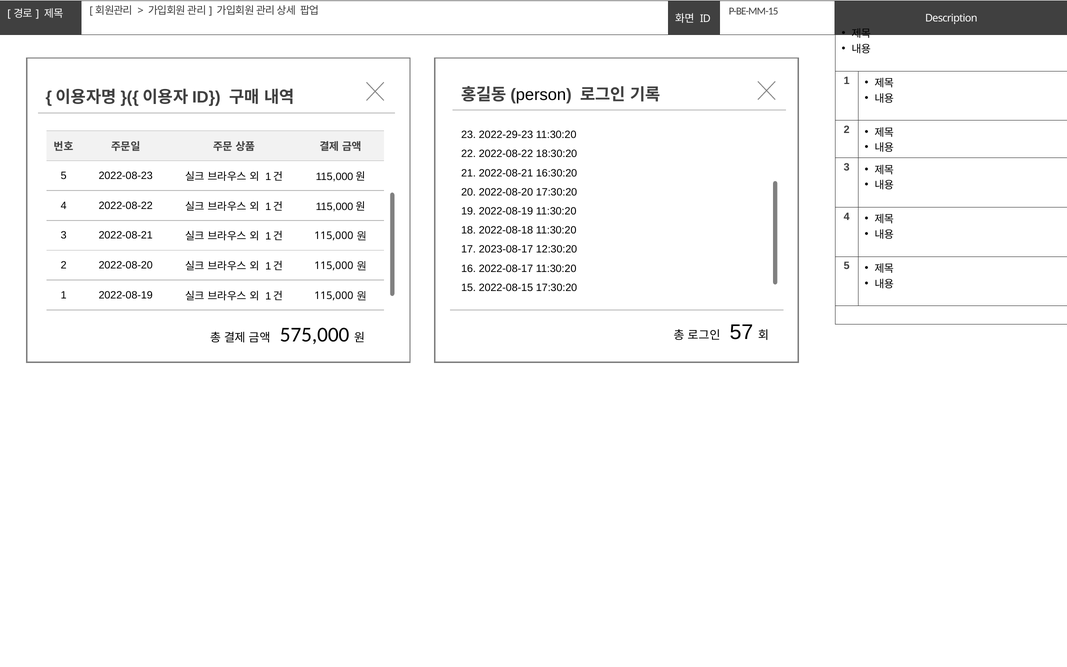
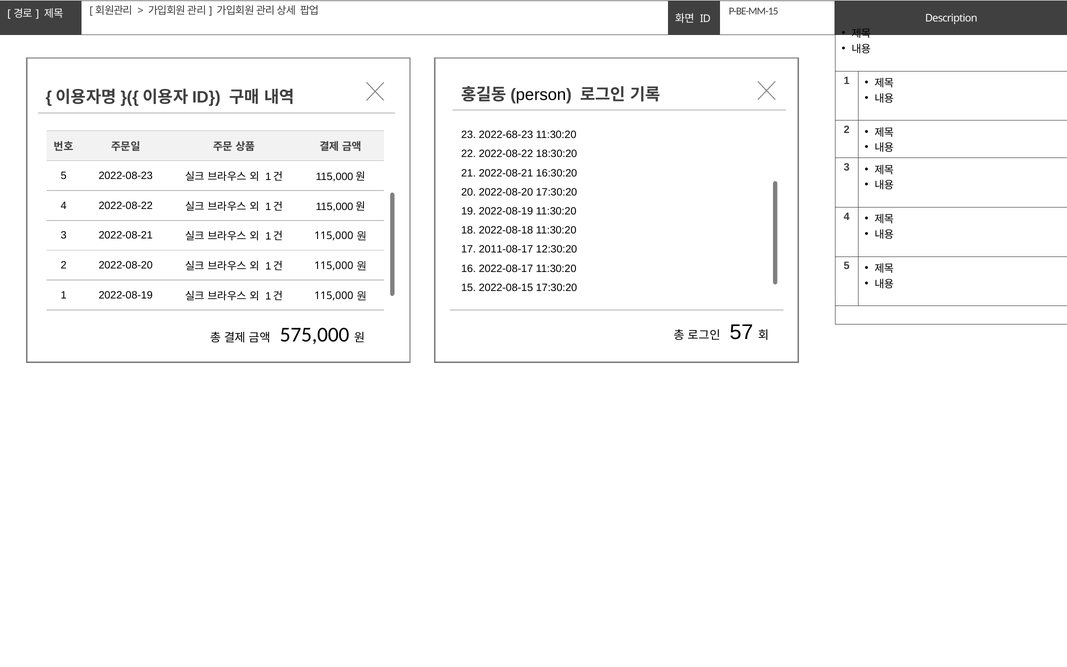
2022-29-23: 2022-29-23 -> 2022-68-23 (506, 135)
2023-08-17: 2023-08-17 -> 2011-08-17 (506, 249)
